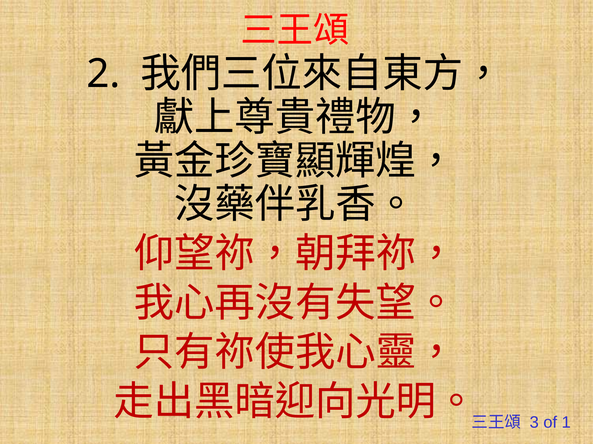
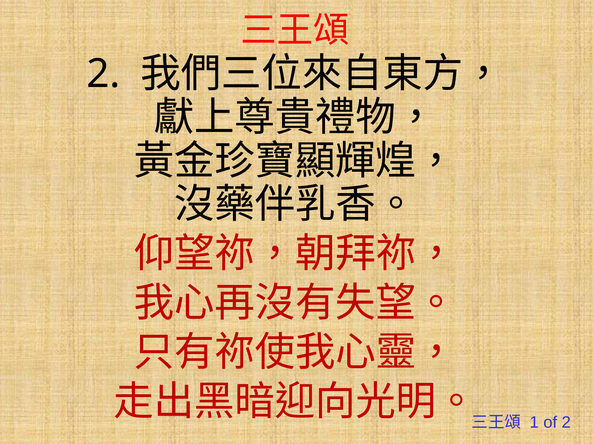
3: 3 -> 1 (534, 423)
of 1: 1 -> 2 (566, 423)
